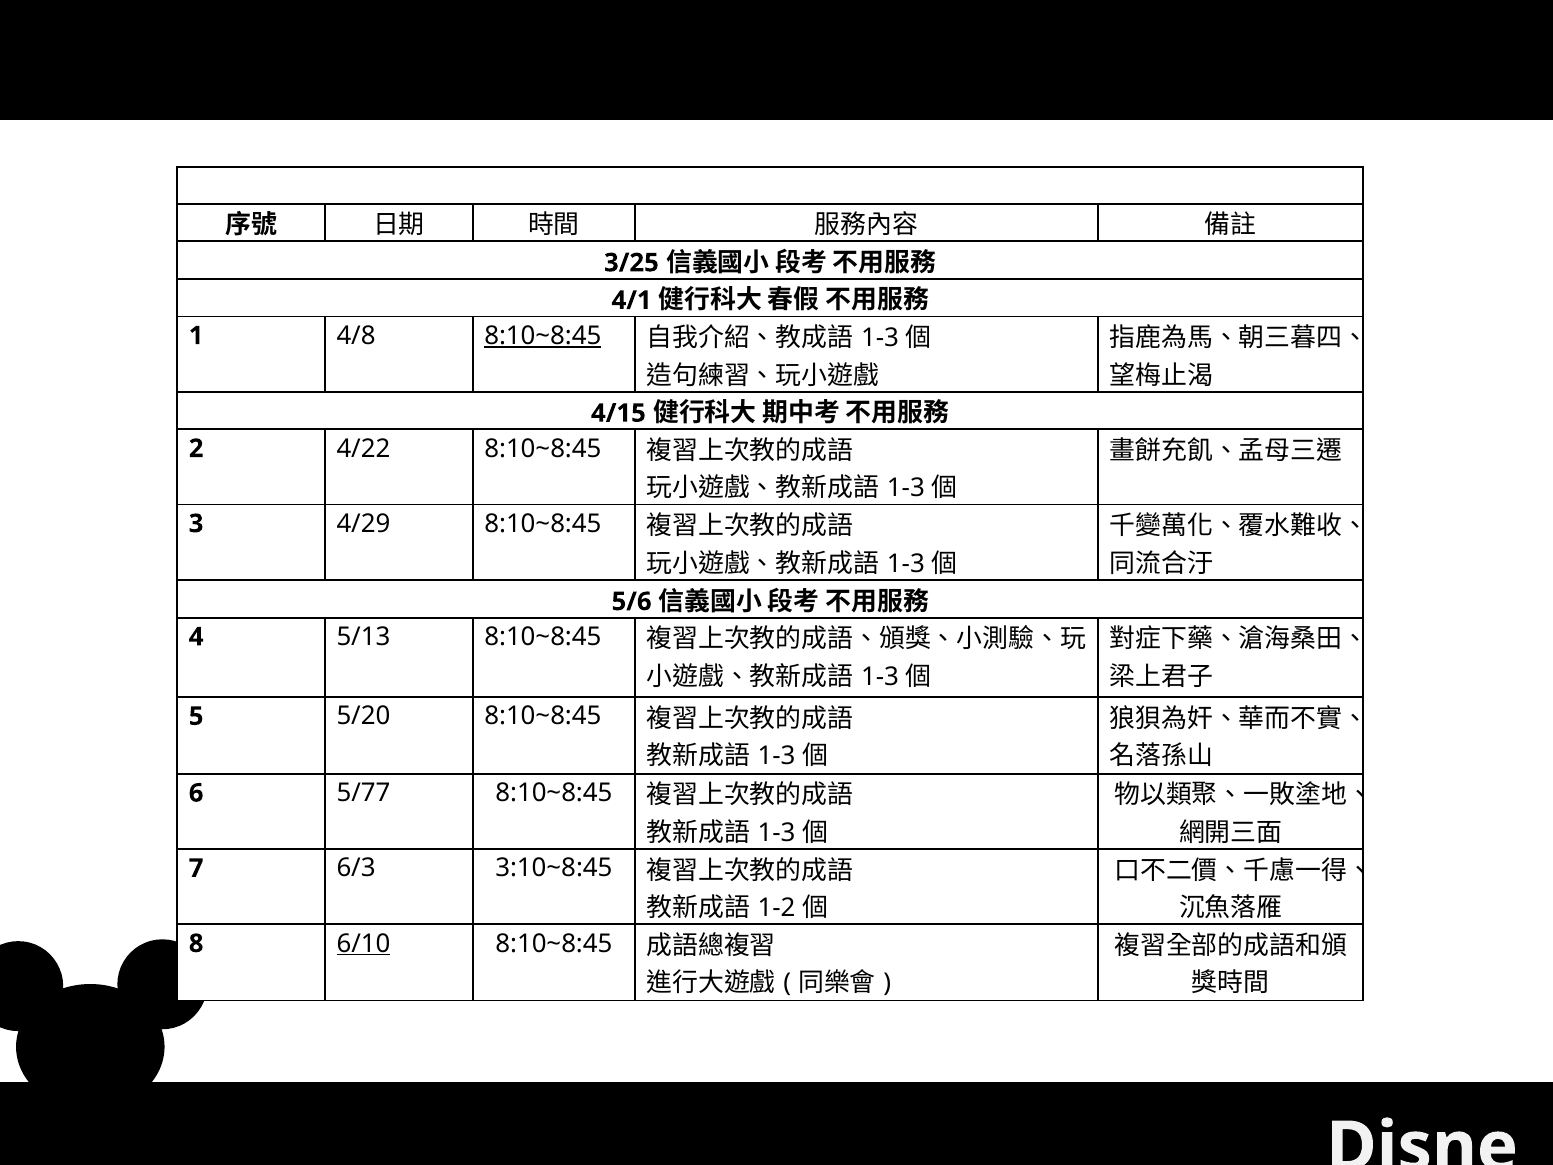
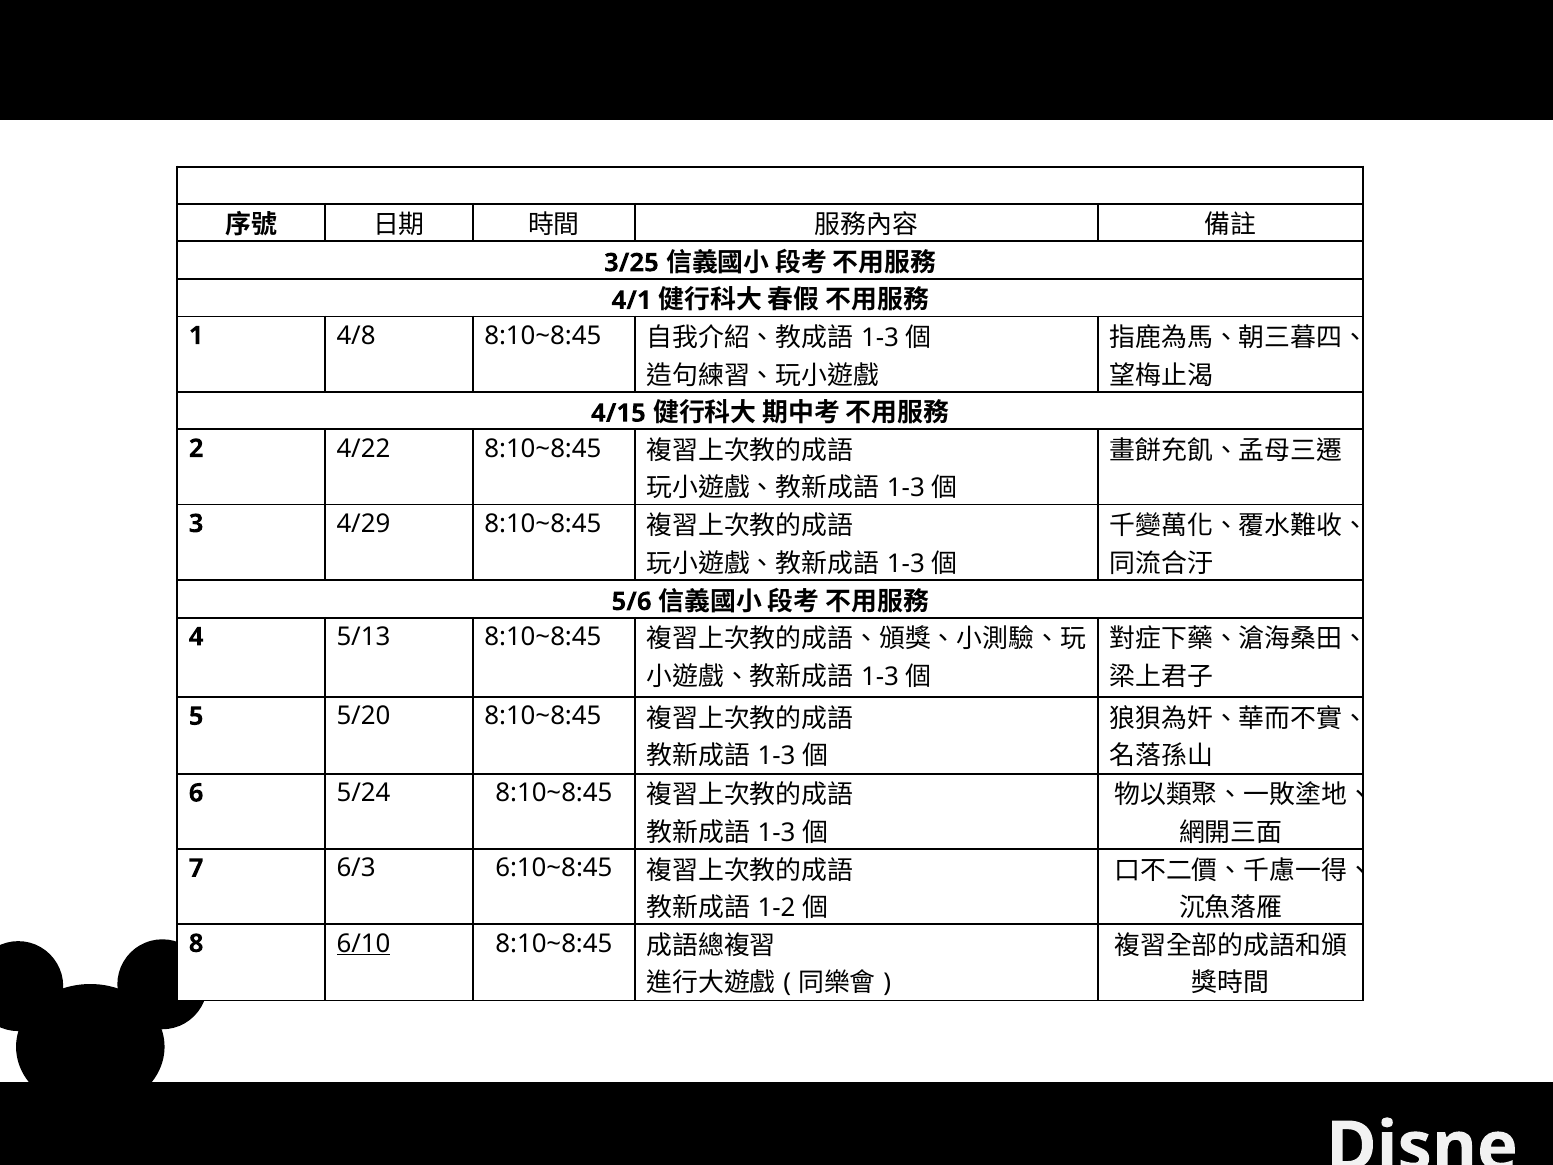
8:10~8:45 underline: present -> none (543, 336)
5/77: 5/77 -> 5/24 (363, 793)
3:10~8:45: 3:10~8:45 -> 6:10~8:45 (554, 868)
